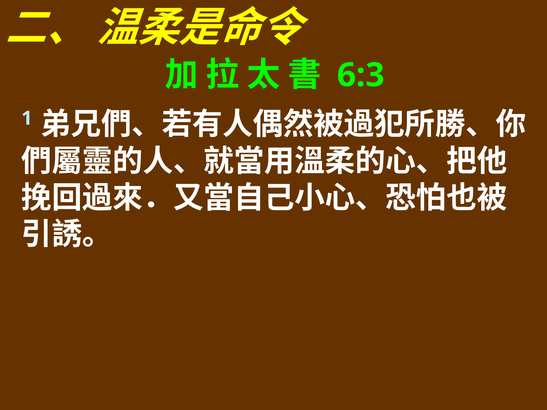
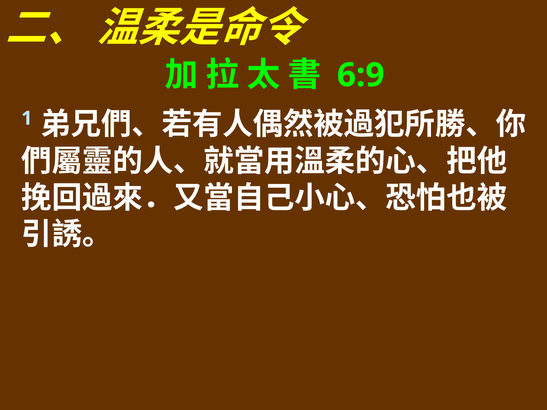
6:3: 6:3 -> 6:9 (361, 75)
